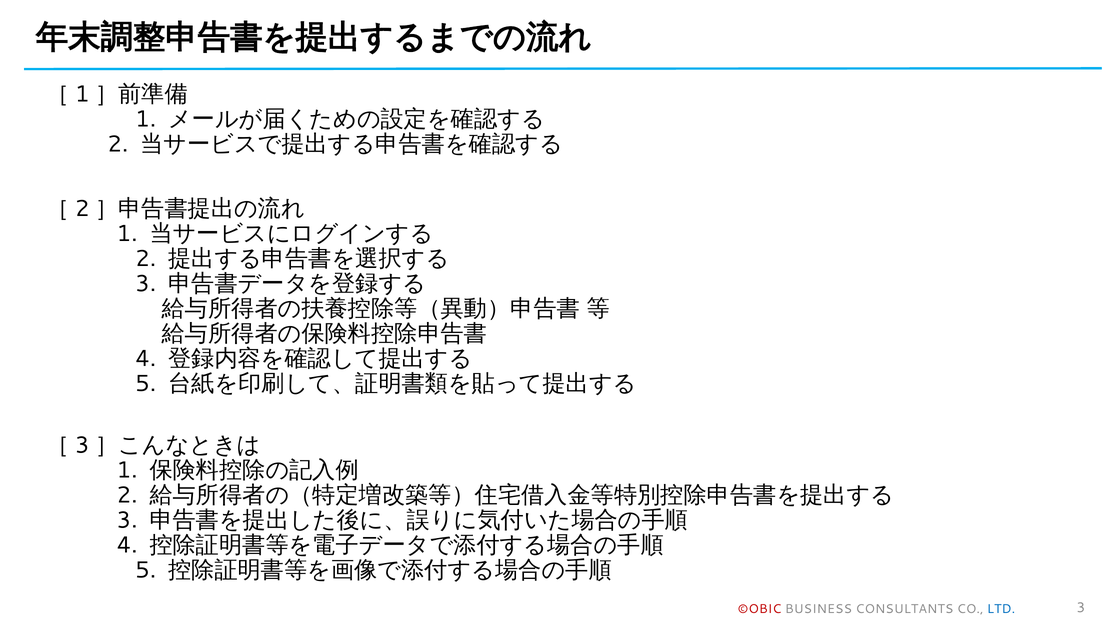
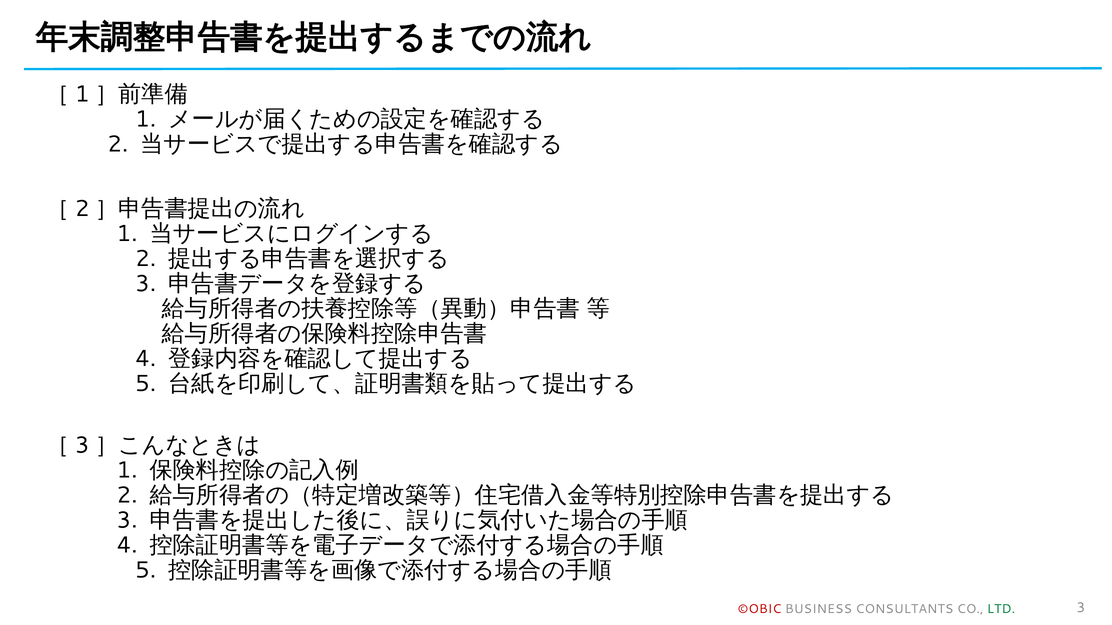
LTD colour: blue -> green (1001, 610)
